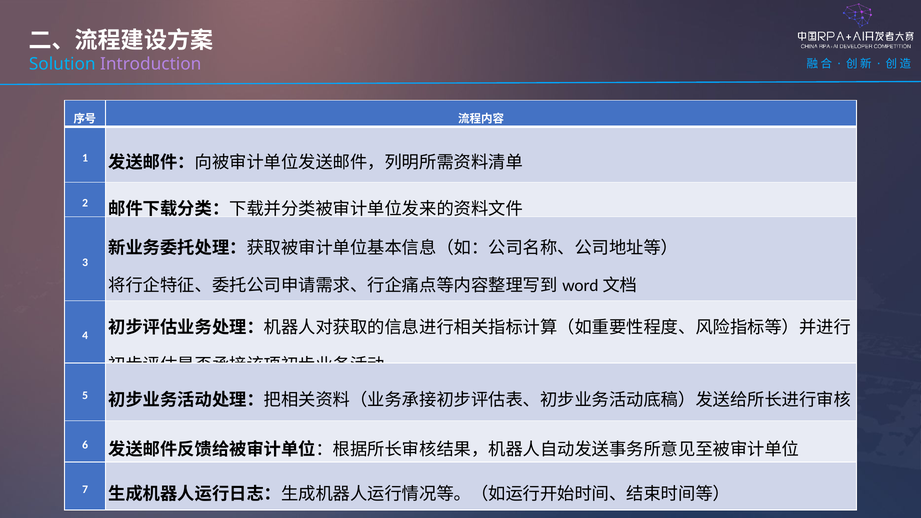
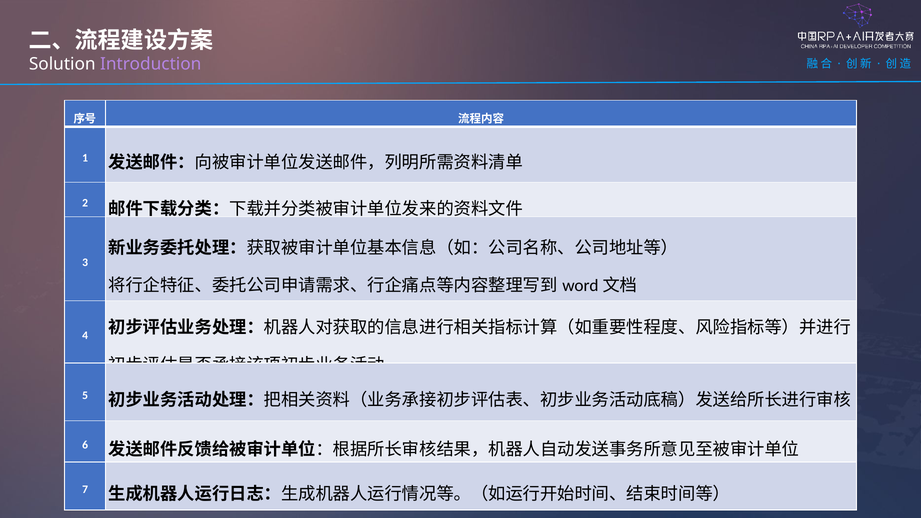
Solution colour: light blue -> white (62, 64)
